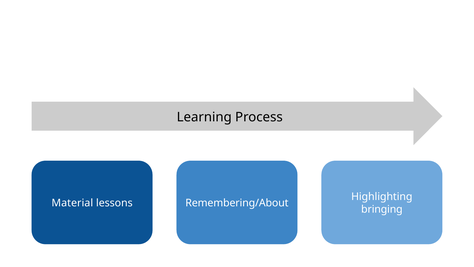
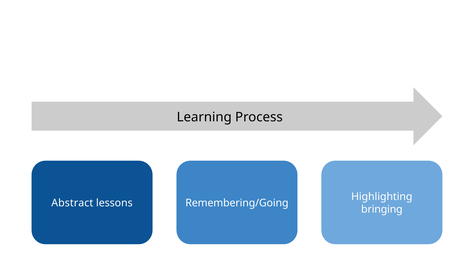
Material: Material -> Abstract (72, 203)
Remembering/About: Remembering/About -> Remembering/Going (237, 203)
